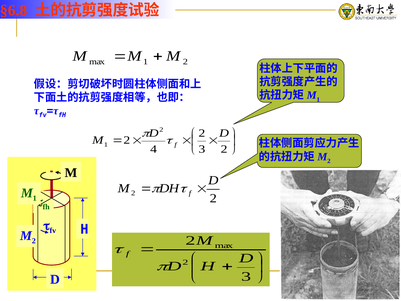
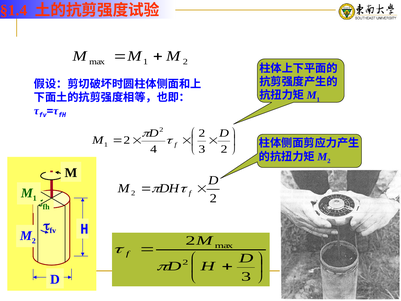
§6.8: §6.8 -> §1.4 (14, 10)
